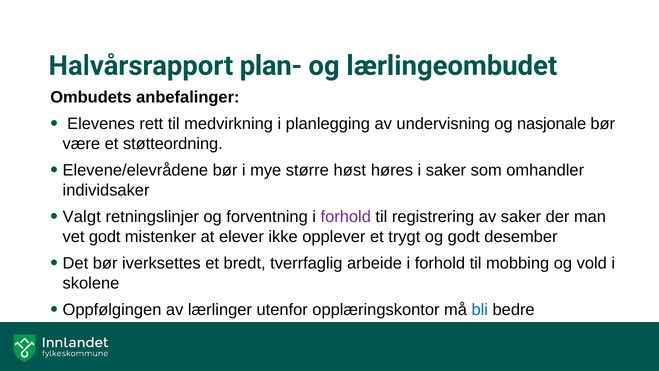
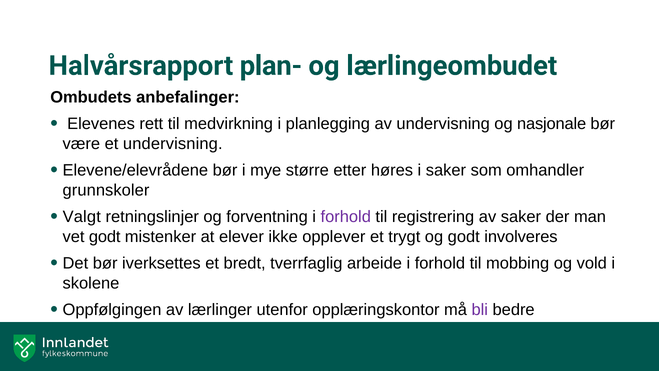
et støtteordning: støtteordning -> undervisning (173, 144)
høst: høst -> etter (350, 170)
individsaker: individsaker -> grunnskoler (106, 190)
desember: desember -> involveres (521, 236)
bli colour: blue -> purple (480, 309)
